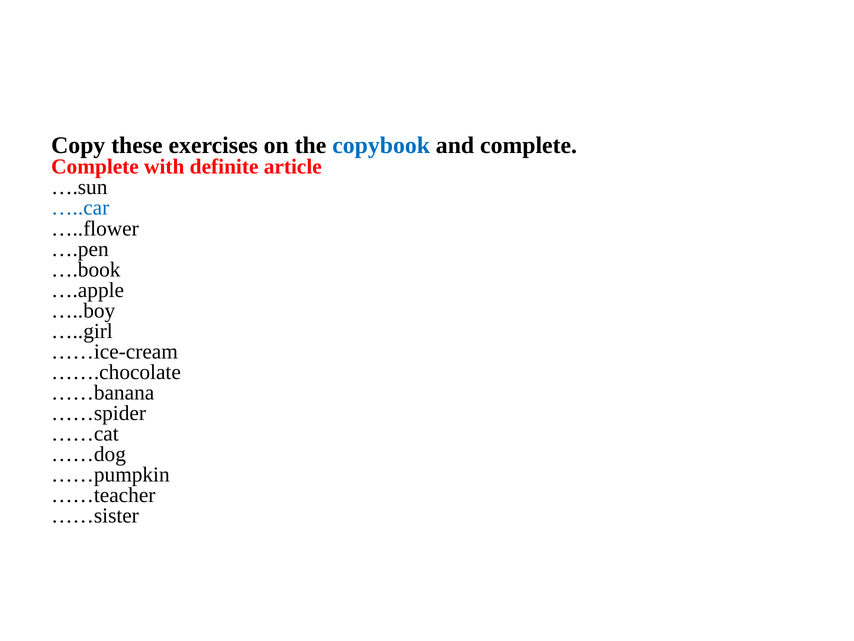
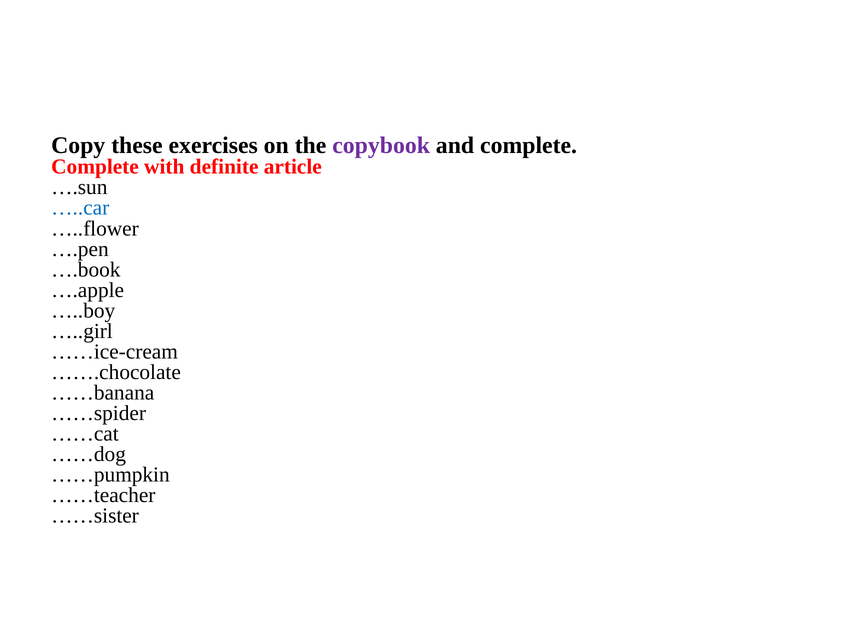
copybook colour: blue -> purple (381, 145)
